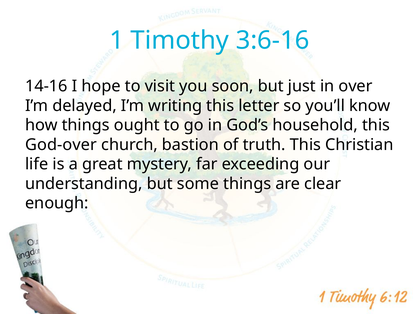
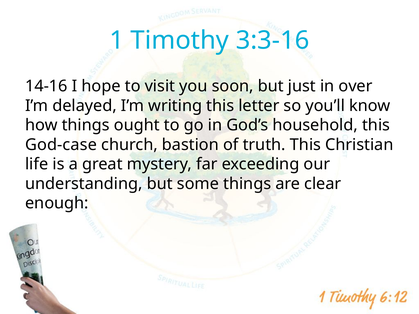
3:6-16: 3:6-16 -> 3:3-16 (273, 41)
God-over: God-over -> God-case (61, 145)
